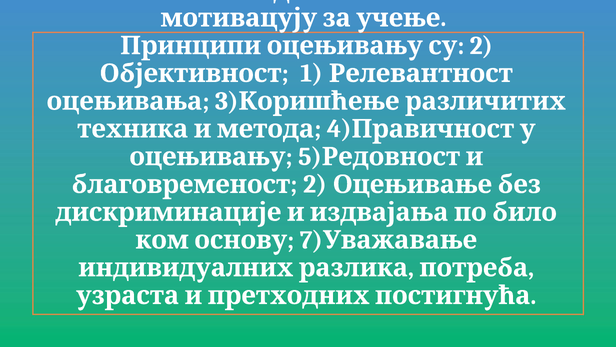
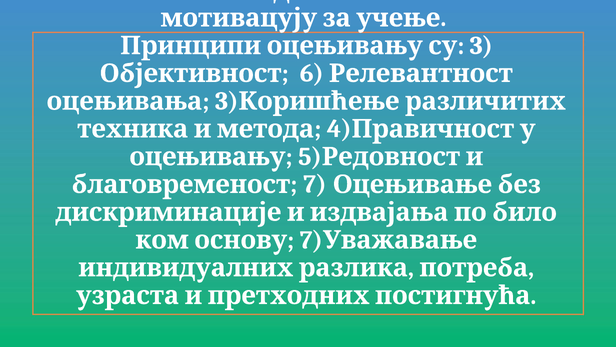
2: 2 -> 3 (481, 46)
1: 1 -> 6 (312, 73)
2: 2 -> 7 (315, 184)
